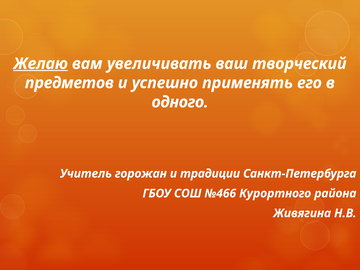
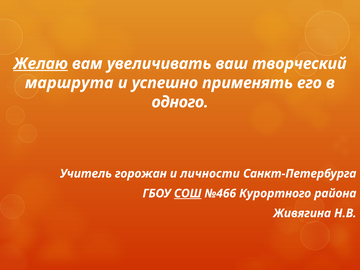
предметов: предметов -> маршрута (69, 83)
традиции: традиции -> личности (210, 174)
СОШ underline: none -> present (188, 193)
